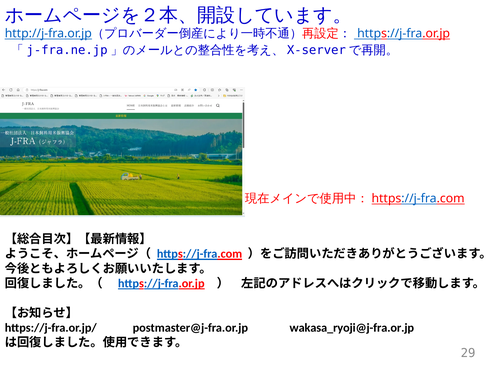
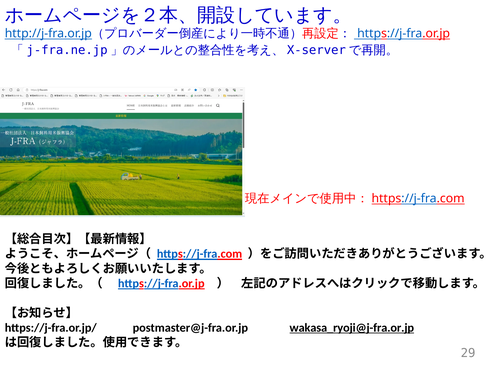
wakasa_ryoji@j-fra.or.jp underline: none -> present (352, 328)
